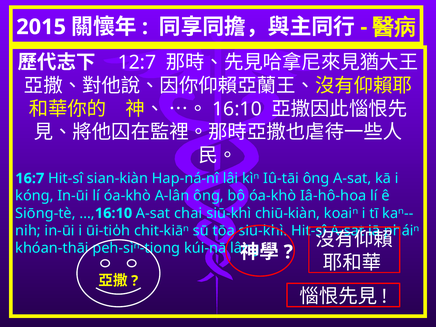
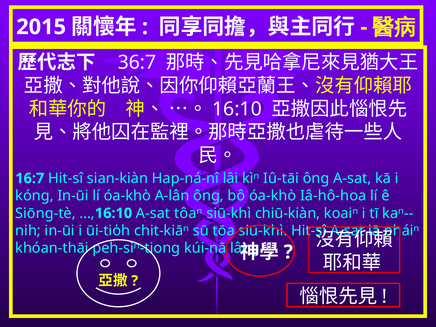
12:7: 12:7 -> 36:7 (137, 62)
chai: chai -> tôaⁿ (188, 213)
